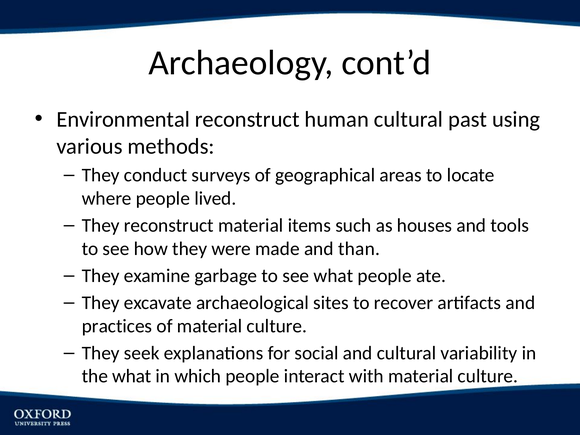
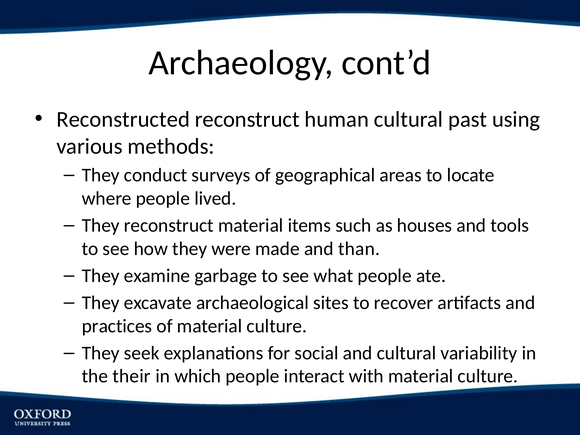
Environmental: Environmental -> Reconstructed (123, 119)
the what: what -> their (132, 376)
